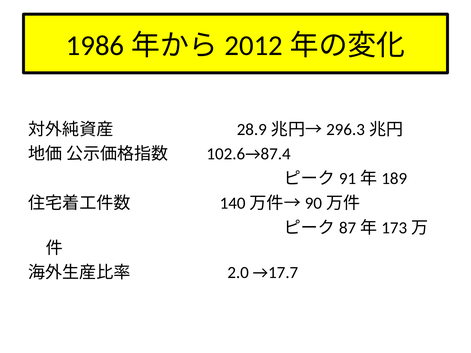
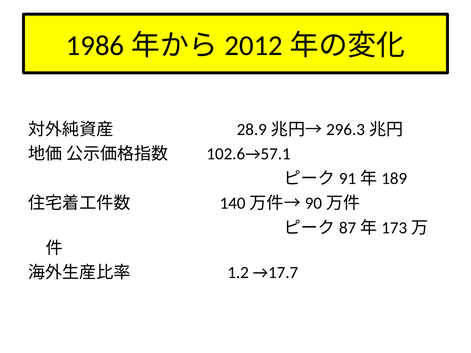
102.6→87.4: 102.6→87.4 -> 102.6→57.1 (249, 154)
2.0: 2.0 -> 1.2 (238, 273)
